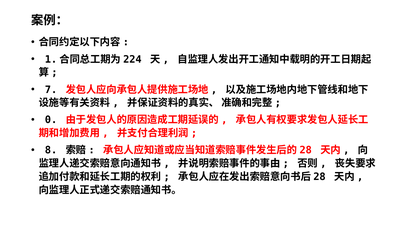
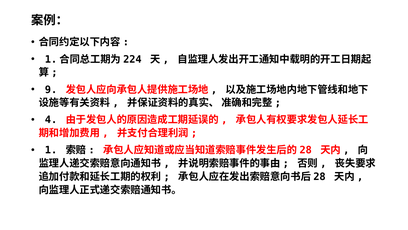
7: 7 -> 9 (51, 89)
0: 0 -> 4 (51, 120)
8: 8 -> 1 (51, 150)
